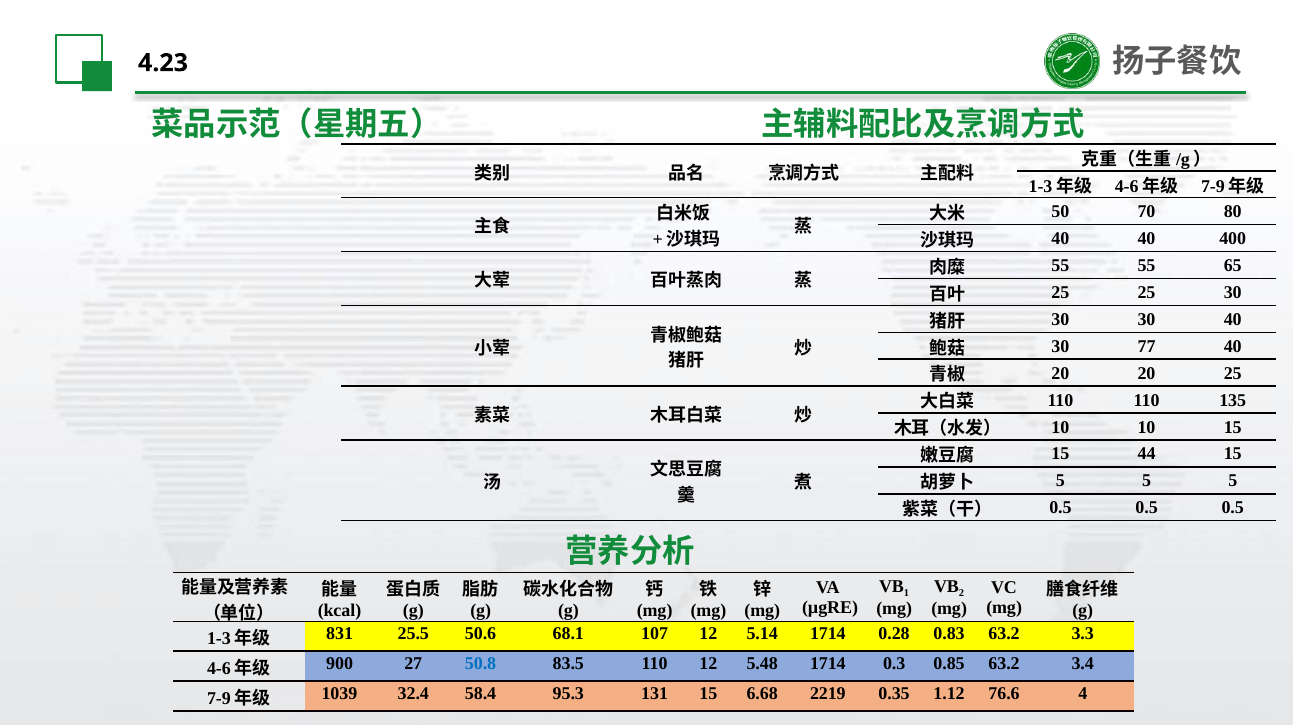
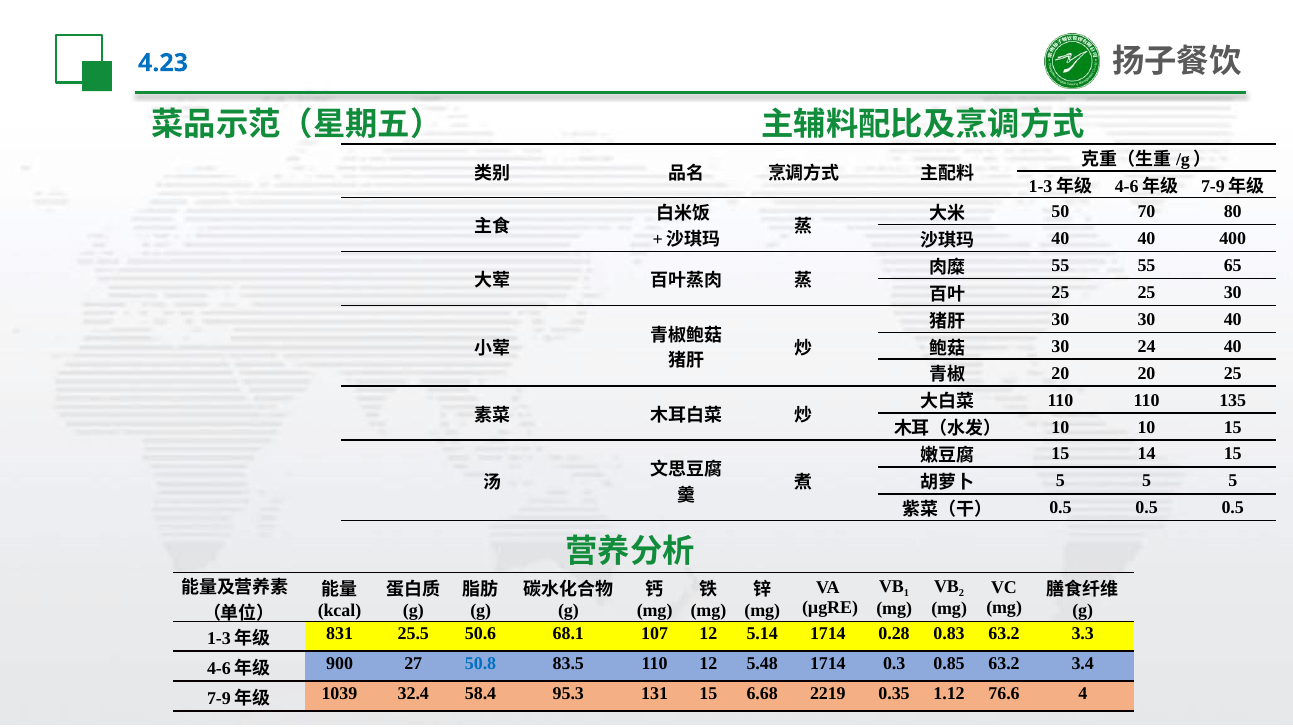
4.23 colour: black -> blue (163, 63)
77: 77 -> 24 (1147, 347)
44: 44 -> 14 (1147, 454)
